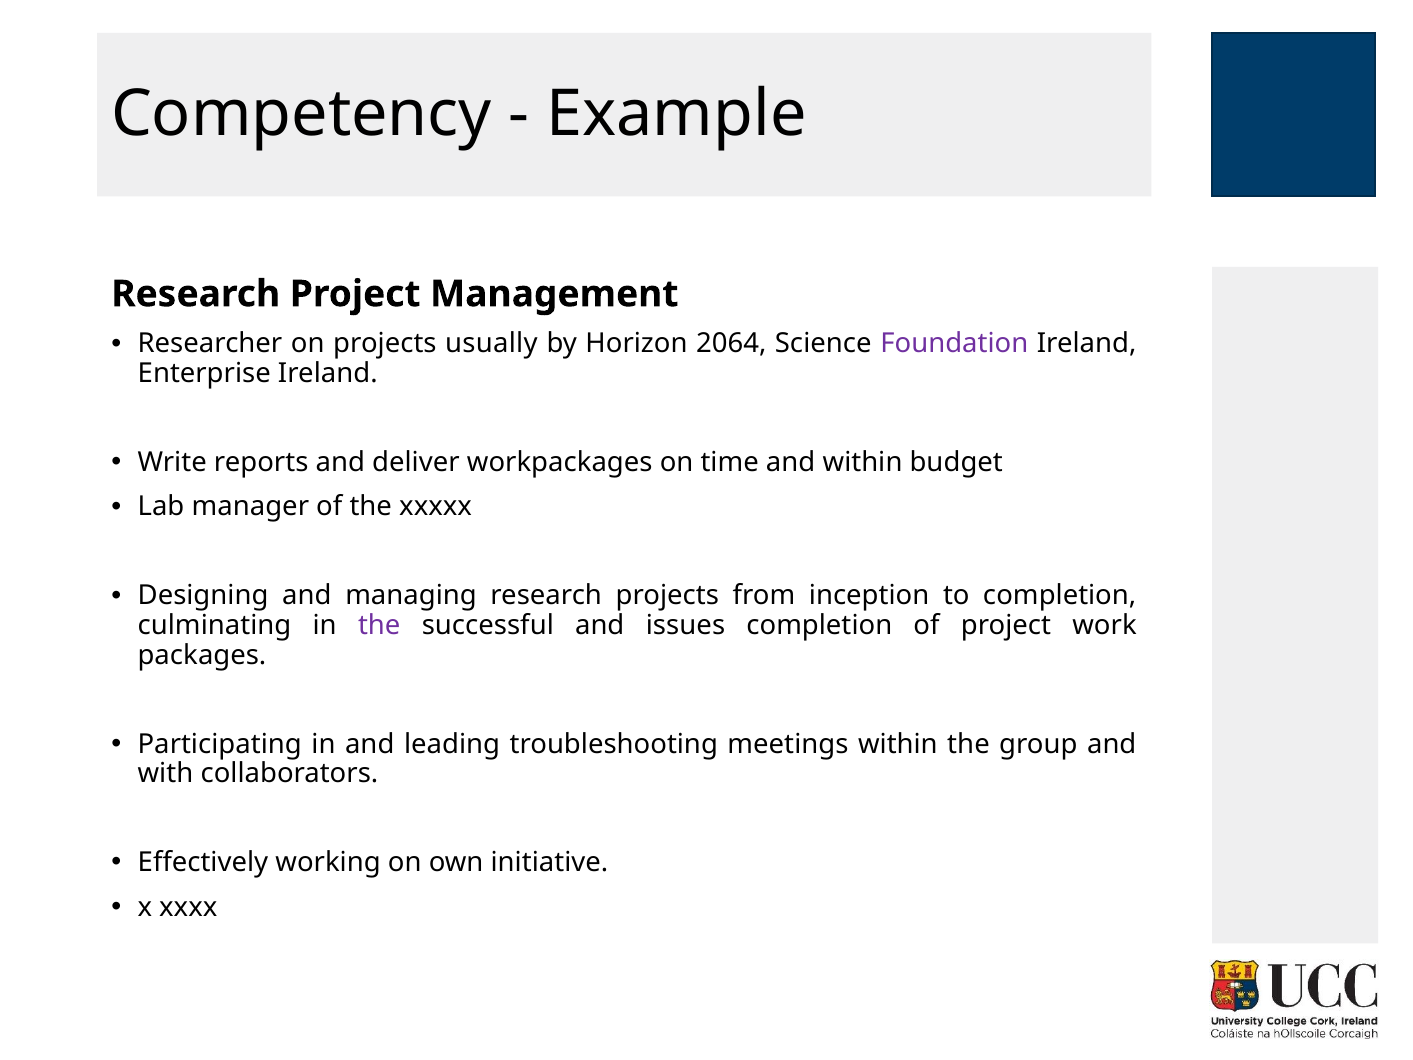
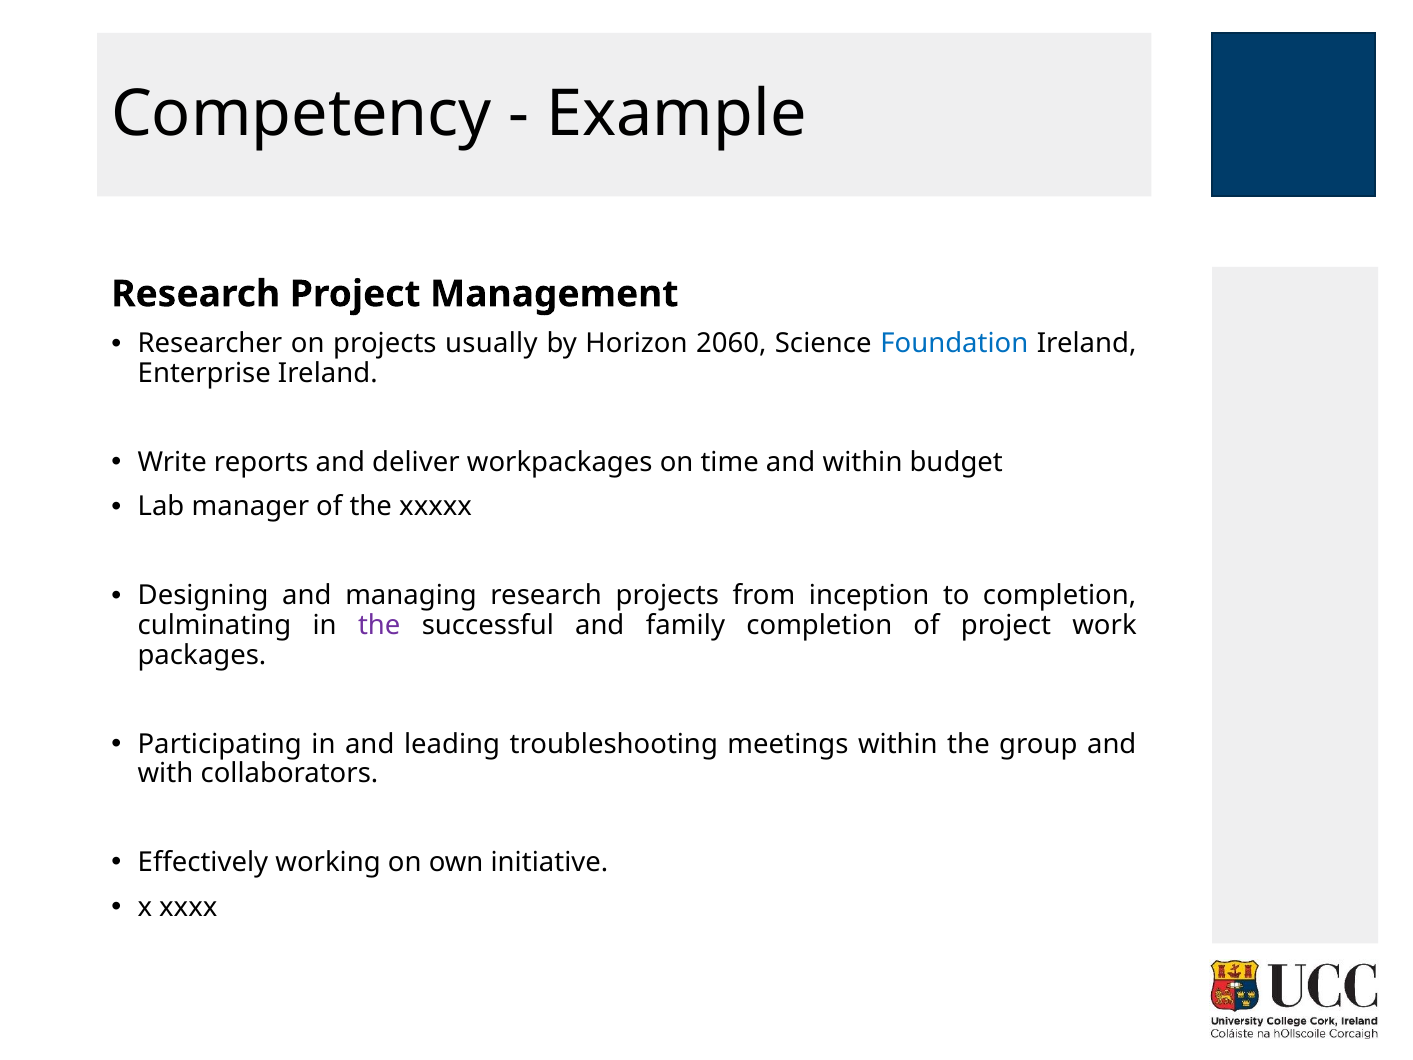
2064: 2064 -> 2060 (731, 344)
Foundation colour: purple -> blue (954, 344)
issues: issues -> family (685, 625)
